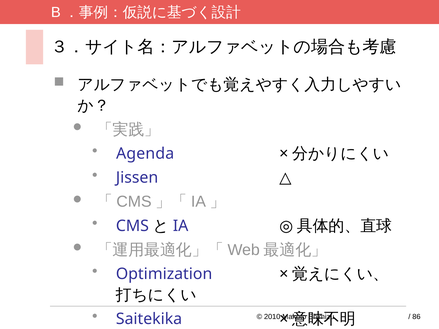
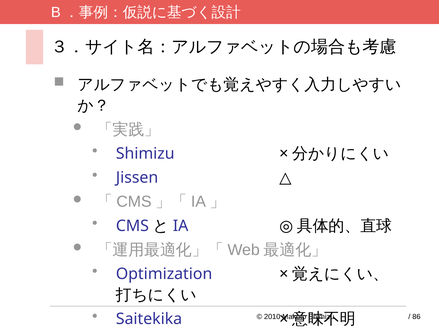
Agenda: Agenda -> Shimizu (145, 154)
